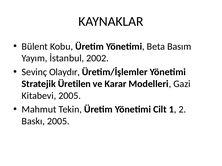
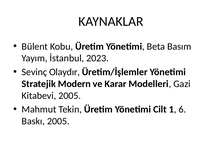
2002: 2002 -> 2023 (98, 58)
Üretilen: Üretilen -> Modern (74, 84)
2: 2 -> 6 (182, 110)
